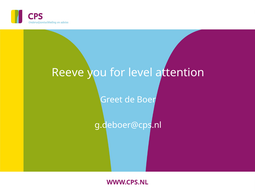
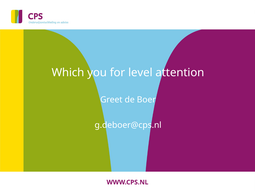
Reeve: Reeve -> Which (68, 73)
